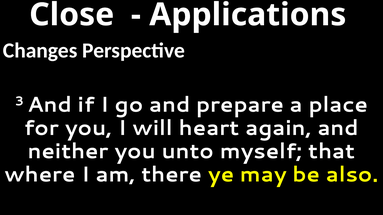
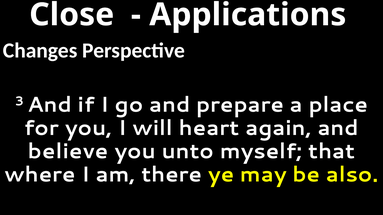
neither: neither -> believe (68, 152)
